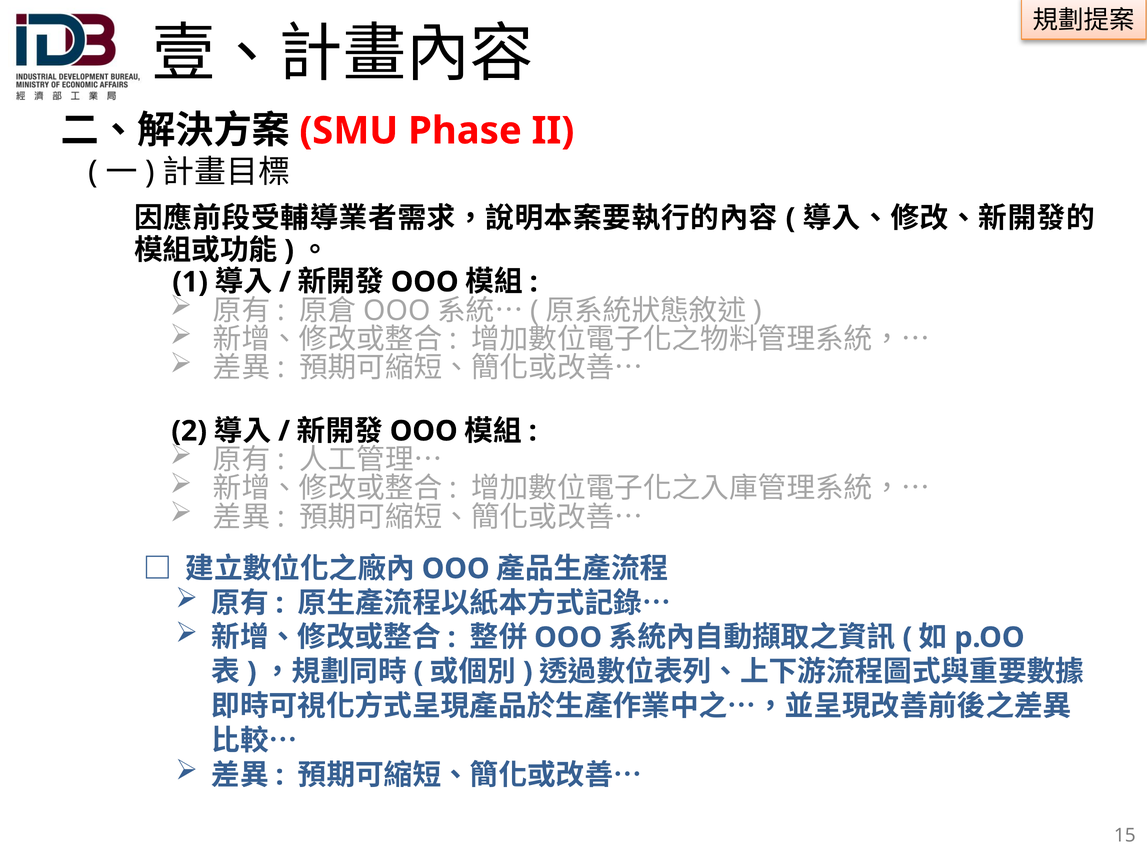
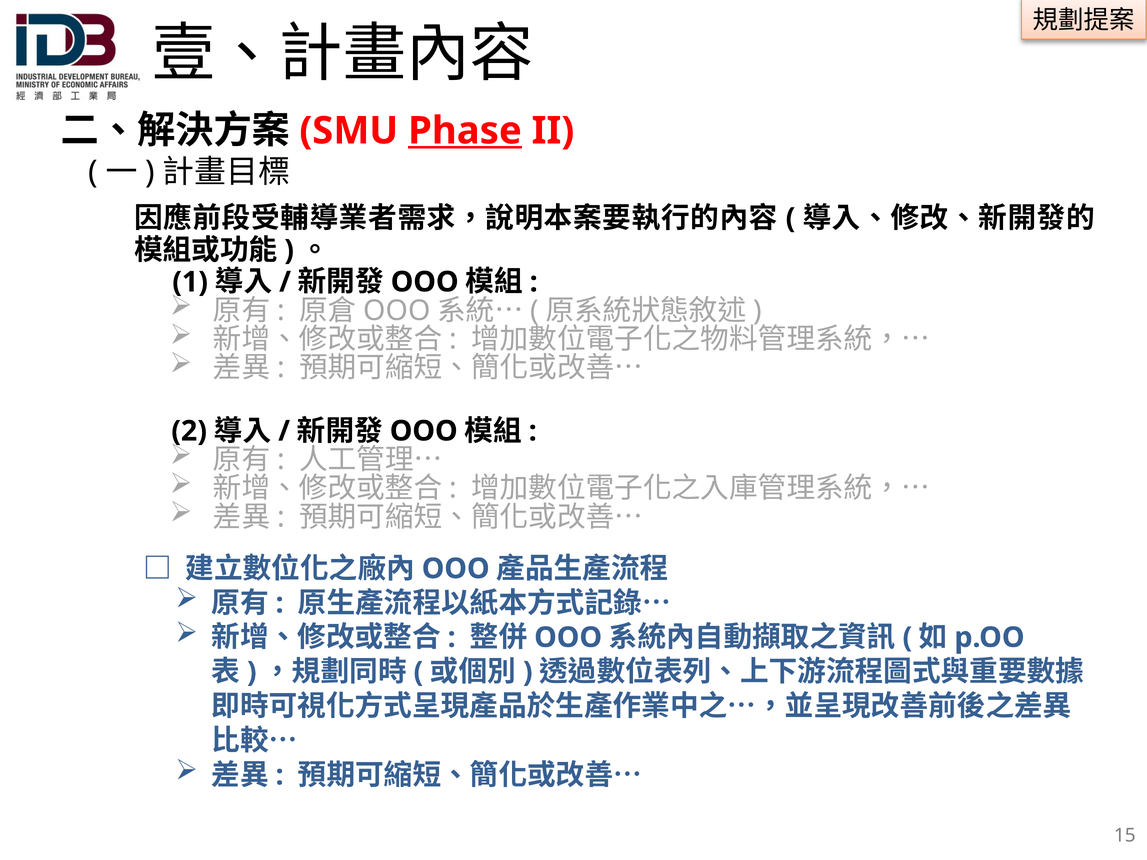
Phase underline: none -> present (465, 131)
